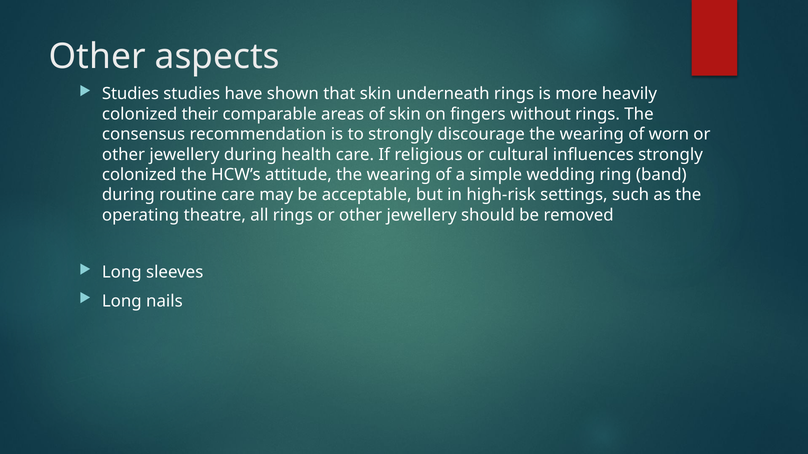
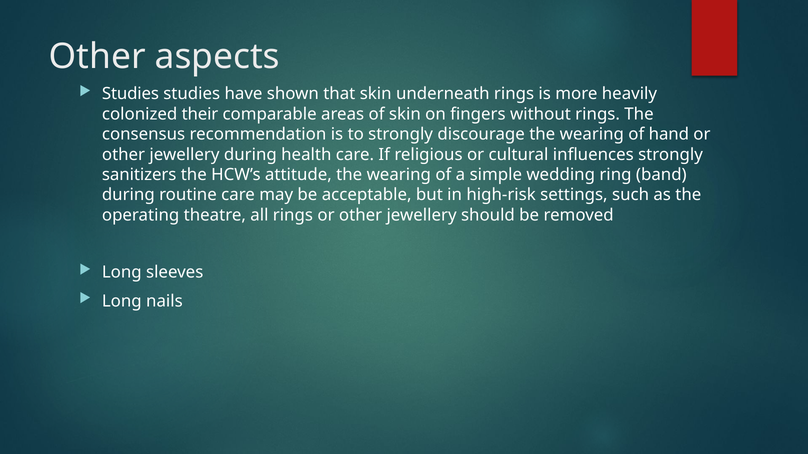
worn: worn -> hand (669, 134)
colonized: colonized -> sanitizers (139, 175)
